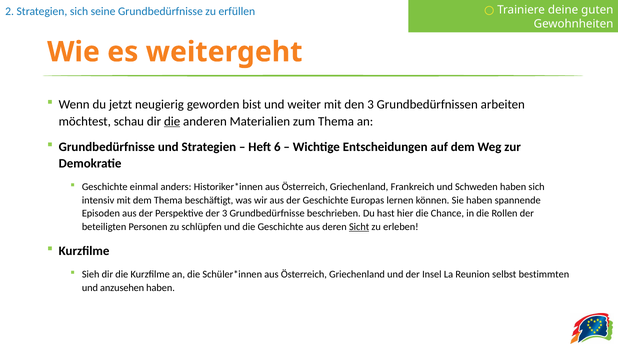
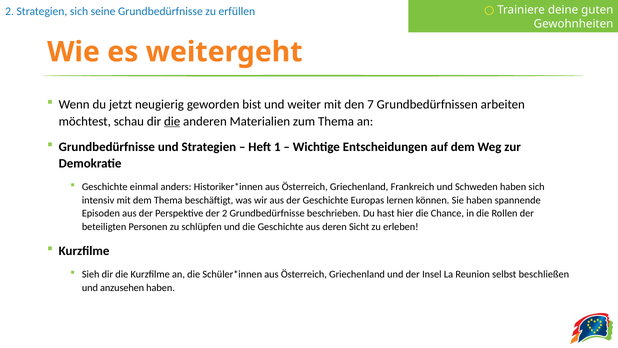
den 3: 3 -> 7 (371, 105)
6: 6 -> 1 (277, 147)
der 3: 3 -> 2 (225, 213)
Sicht underline: present -> none (359, 226)
bestimmten: bestimmten -> beschließen (544, 274)
